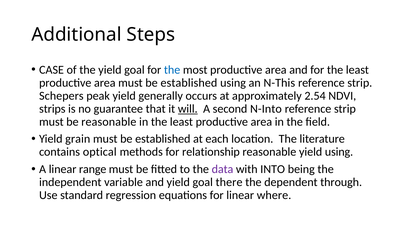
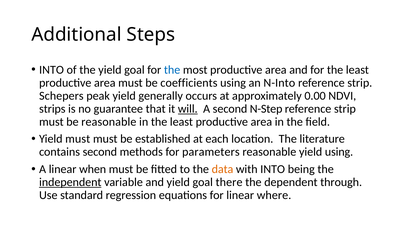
CASE: CASE -> INTO (52, 70)
area must be established: established -> coefficients (189, 83)
N-This: N-This -> N-Into (279, 83)
2.54: 2.54 -> 0.00 (315, 96)
N-Into: N-Into -> N-Step (266, 109)
Yield grain: grain -> must (78, 139)
contains optical: optical -> second (100, 152)
relationship: relationship -> parameters (211, 152)
range: range -> when (93, 169)
data colour: purple -> orange (223, 169)
independent underline: none -> present (70, 182)
